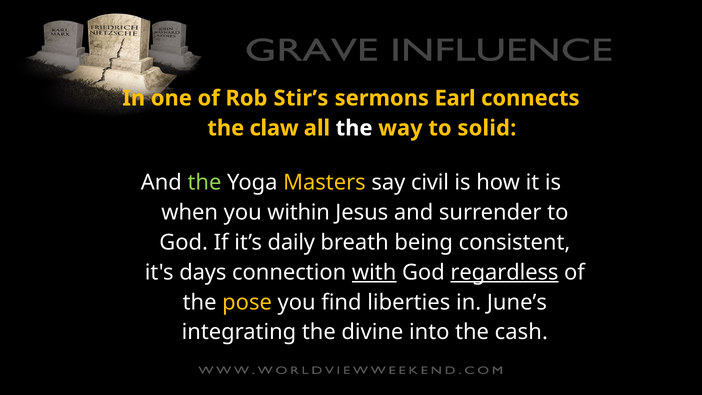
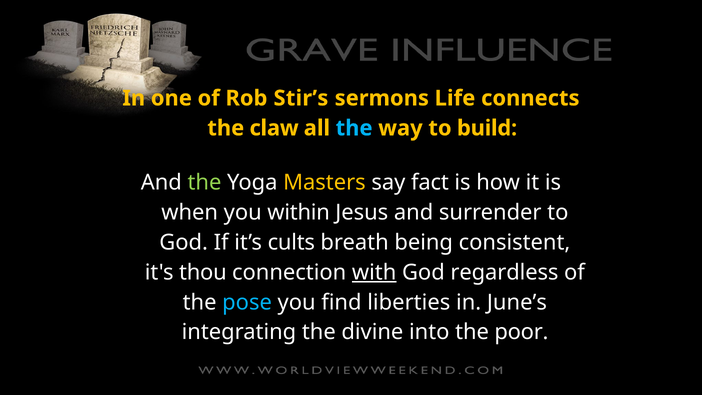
Earl: Earl -> Life (455, 98)
the colour: white -> light blue (354, 128)
solid: solid -> build (487, 128)
civil: civil -> fact (430, 183)
daily: daily -> cults (291, 242)
days: days -> thou (203, 272)
regardless underline: present -> none (504, 272)
pose colour: yellow -> light blue (247, 302)
cash: cash -> poor (521, 332)
